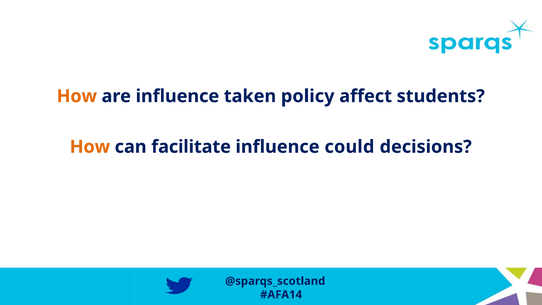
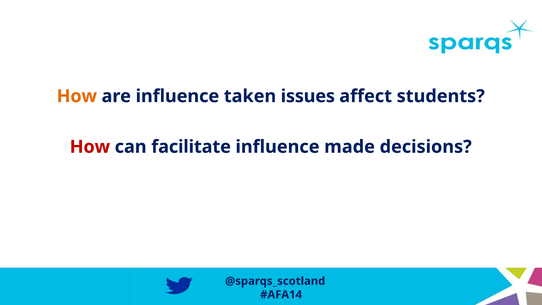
policy: policy -> issues (308, 96)
How colour: orange -> red (90, 147)
could: could -> made (350, 147)
